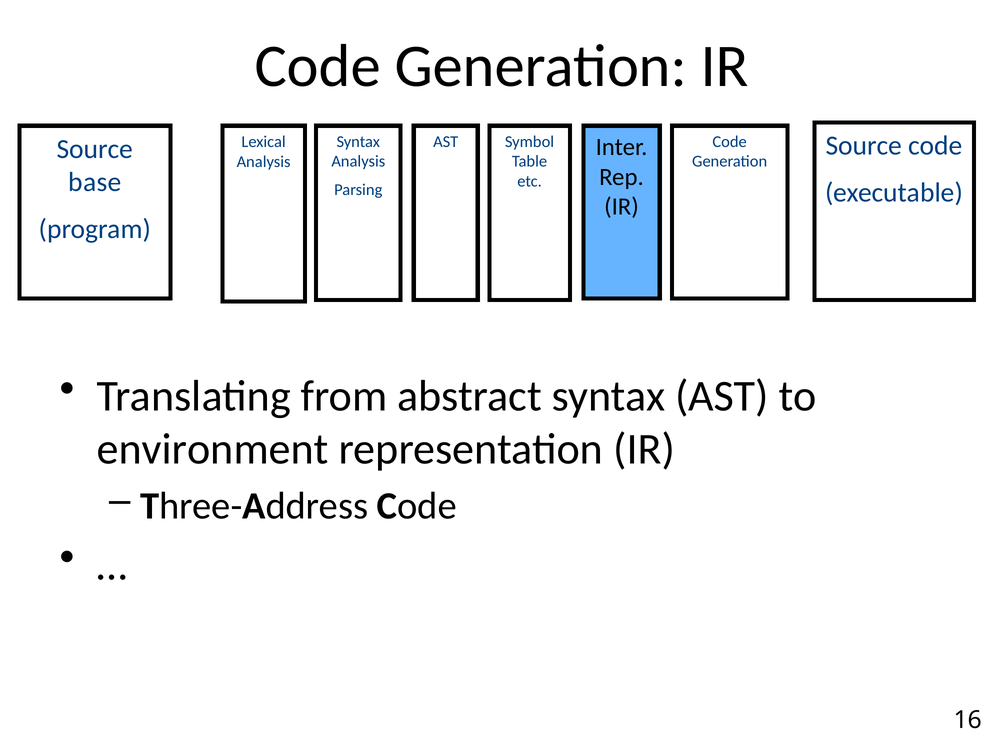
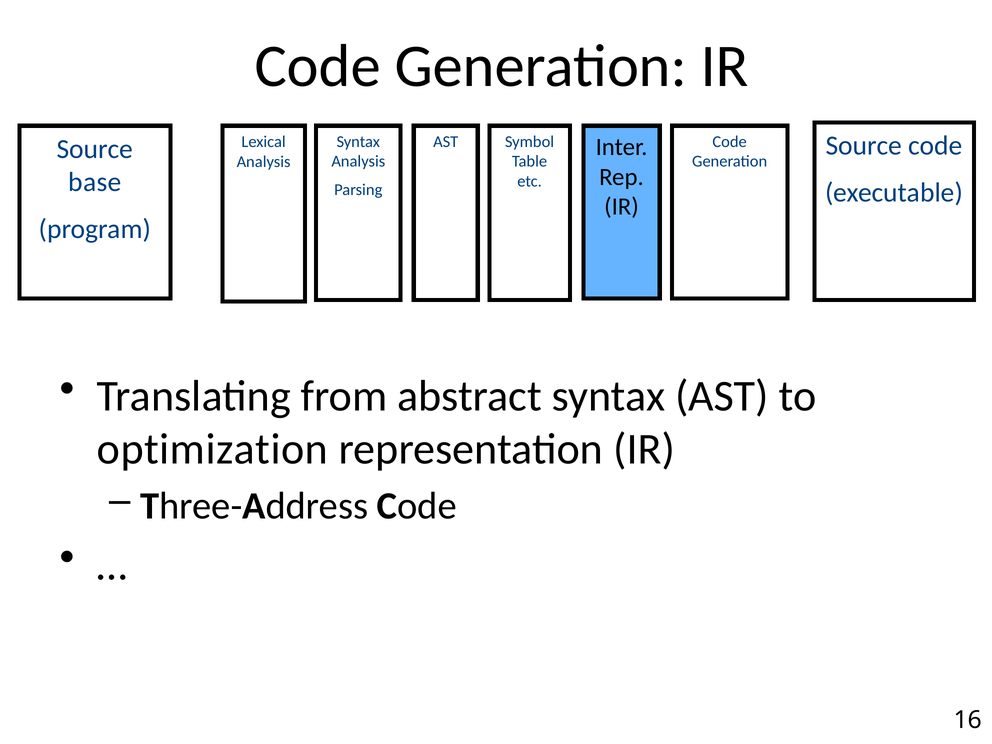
environment: environment -> optimization (212, 449)
